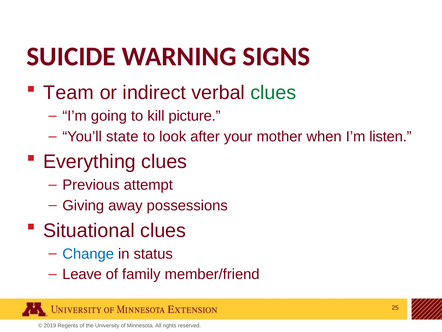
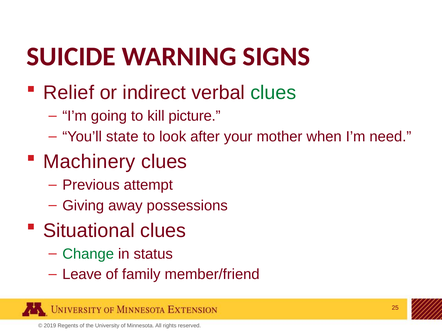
Team: Team -> Relief (69, 93)
listen: listen -> need (390, 137)
Everything: Everything -> Machinery (89, 161)
Change colour: blue -> green (88, 253)
